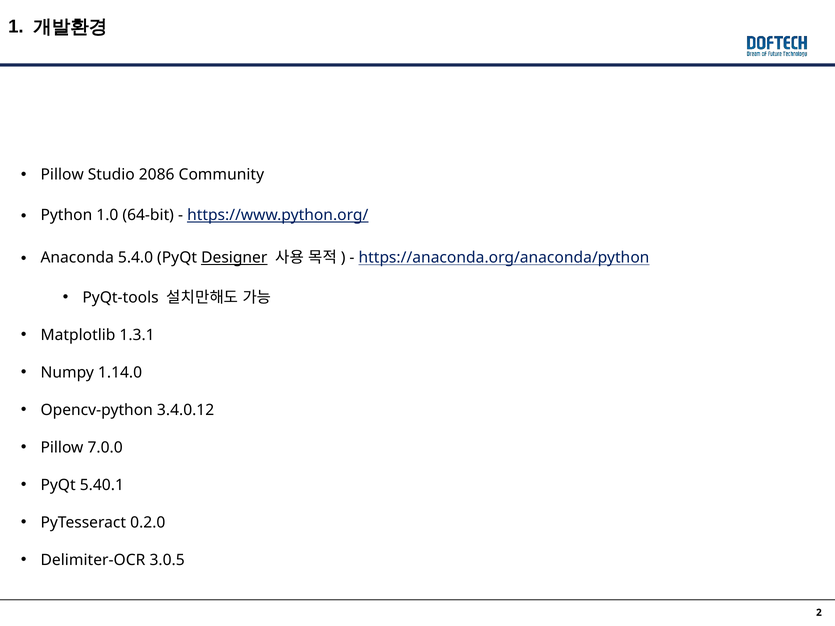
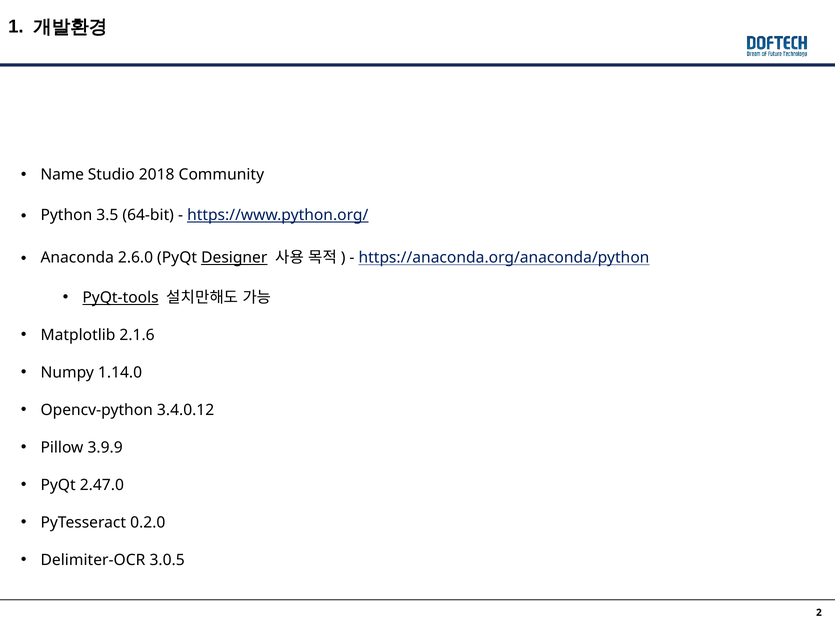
Pillow: Pillow -> Name (62, 175)
2086: 2086 -> 2018 (157, 175)
1.0: 1.0 -> 3.5 (107, 215)
5.4.0: 5.4.0 -> 2.6.0 (136, 258)
PyQt-tools underline: none -> present (121, 298)
1.3.1: 1.3.1 -> 2.1.6 (137, 335)
7.0.0: 7.0.0 -> 3.9.9 (105, 448)
5.40.1: 5.40.1 -> 2.47.0 (102, 485)
